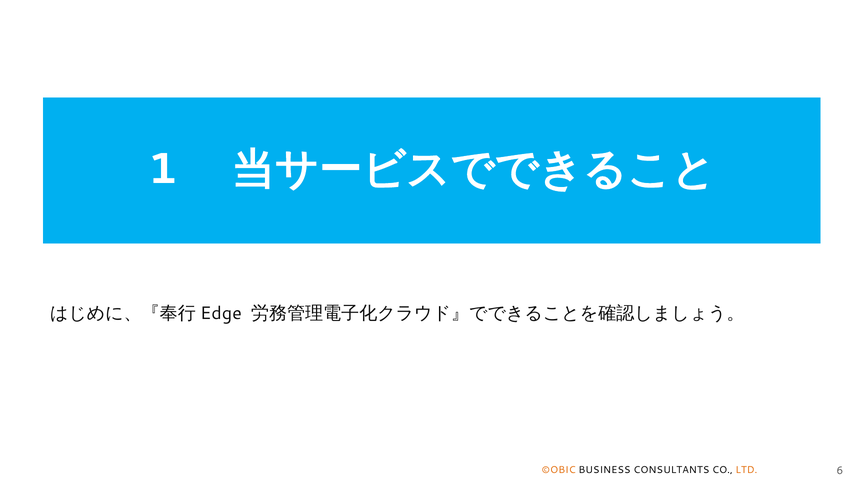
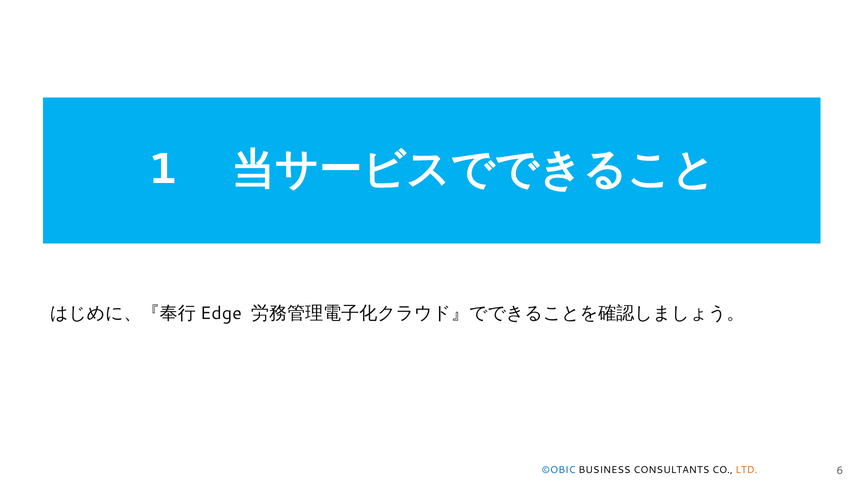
©OBIC colour: orange -> blue (559, 470)
